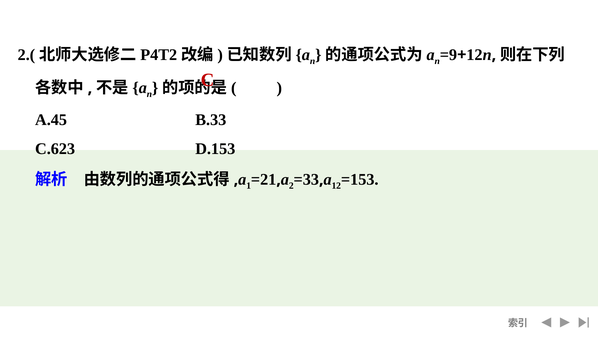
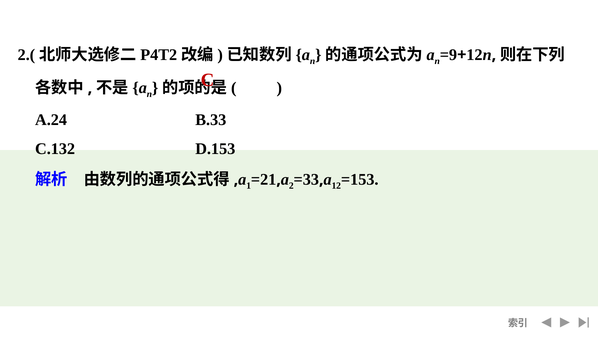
A.45: A.45 -> A.24 (51, 120)
C.623: C.623 -> C.132 (55, 149)
